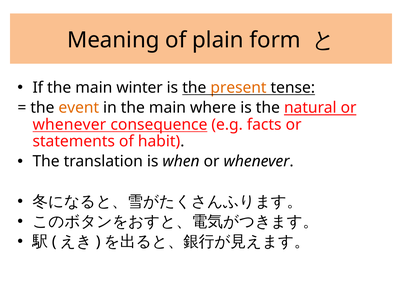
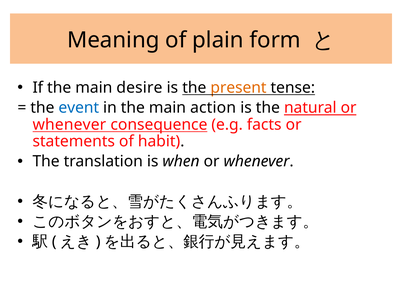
winter: winter -> desire (139, 87)
event colour: orange -> blue (79, 107)
where: where -> action (213, 107)
